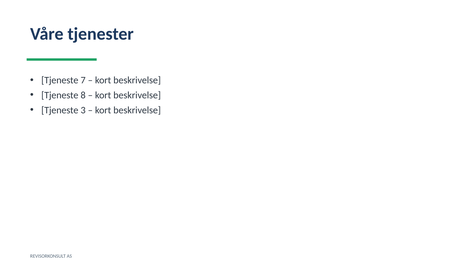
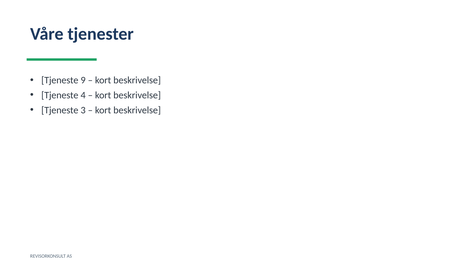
7: 7 -> 9 (83, 80)
8: 8 -> 4 (83, 95)
